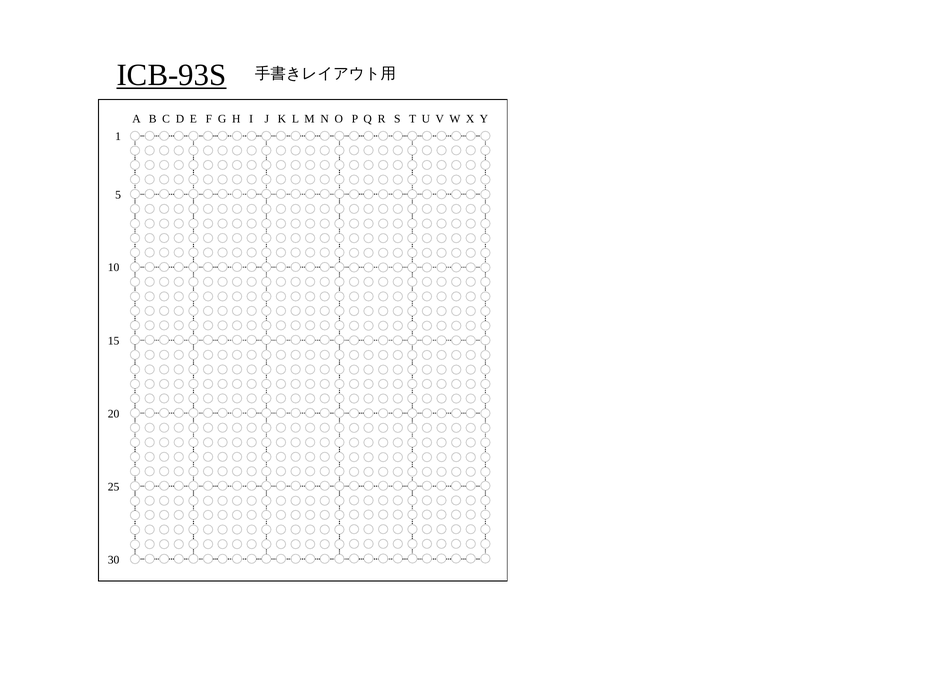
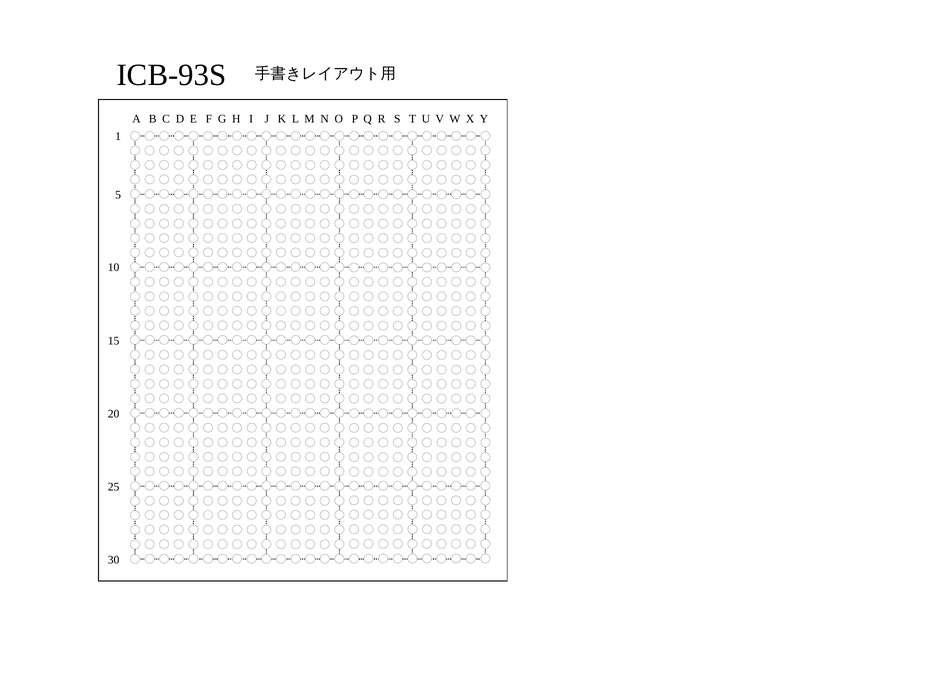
ICB-93S underline: present -> none (172, 75)
